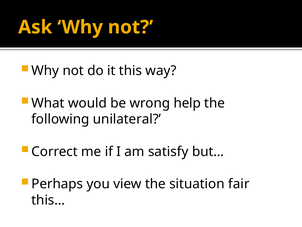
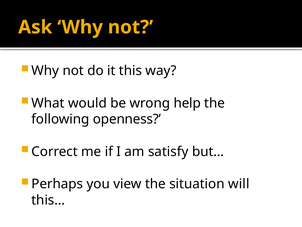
unilateral: unilateral -> openness (127, 119)
fair: fair -> will (239, 184)
